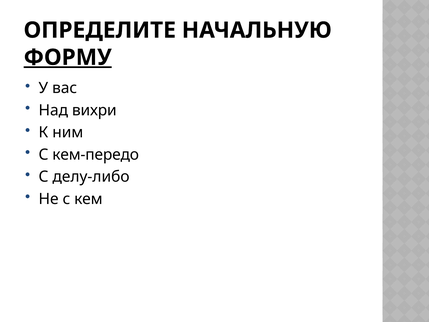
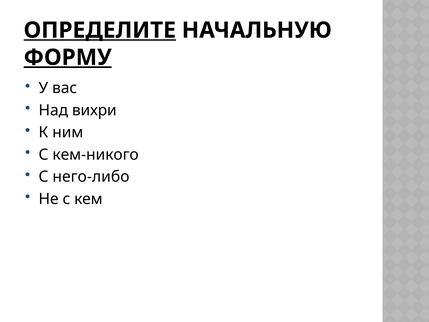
ОПРЕДЕЛИТЕ underline: none -> present (100, 30)
кем-передо: кем-передо -> кем-никого (96, 154)
делу-либо: делу-либо -> него-либо (91, 177)
